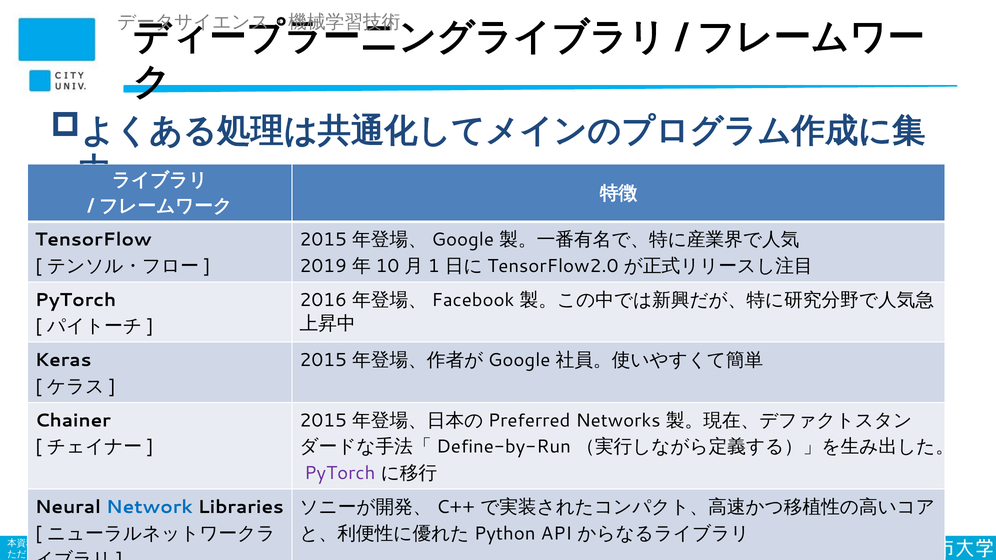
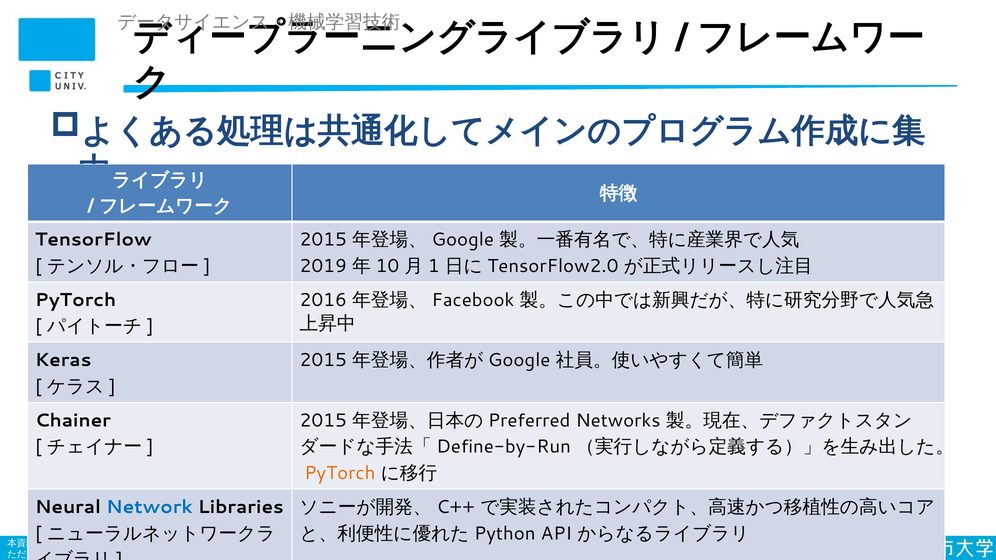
PyTorch colour: purple -> orange (340, 473)
